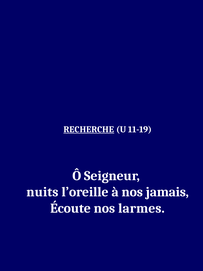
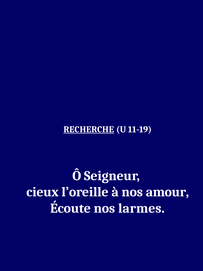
nuits: nuits -> cieux (43, 192)
jamais: jamais -> amour (167, 192)
